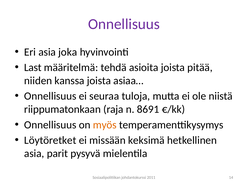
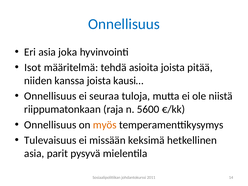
Onnellisuus colour: purple -> blue (124, 24)
Last: Last -> Isot (33, 67)
asiaa…: asiaa… -> kausi… (128, 81)
8691: 8691 -> 5600 (148, 109)
Löytöretket: Löytöretket -> Tulevaisuus (50, 140)
